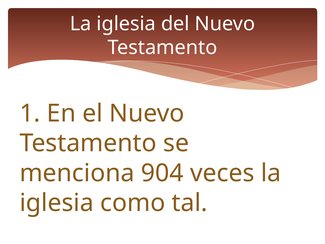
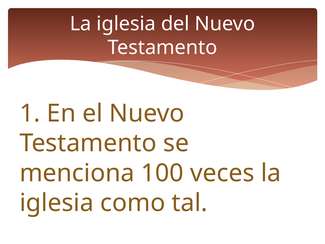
904: 904 -> 100 (162, 173)
